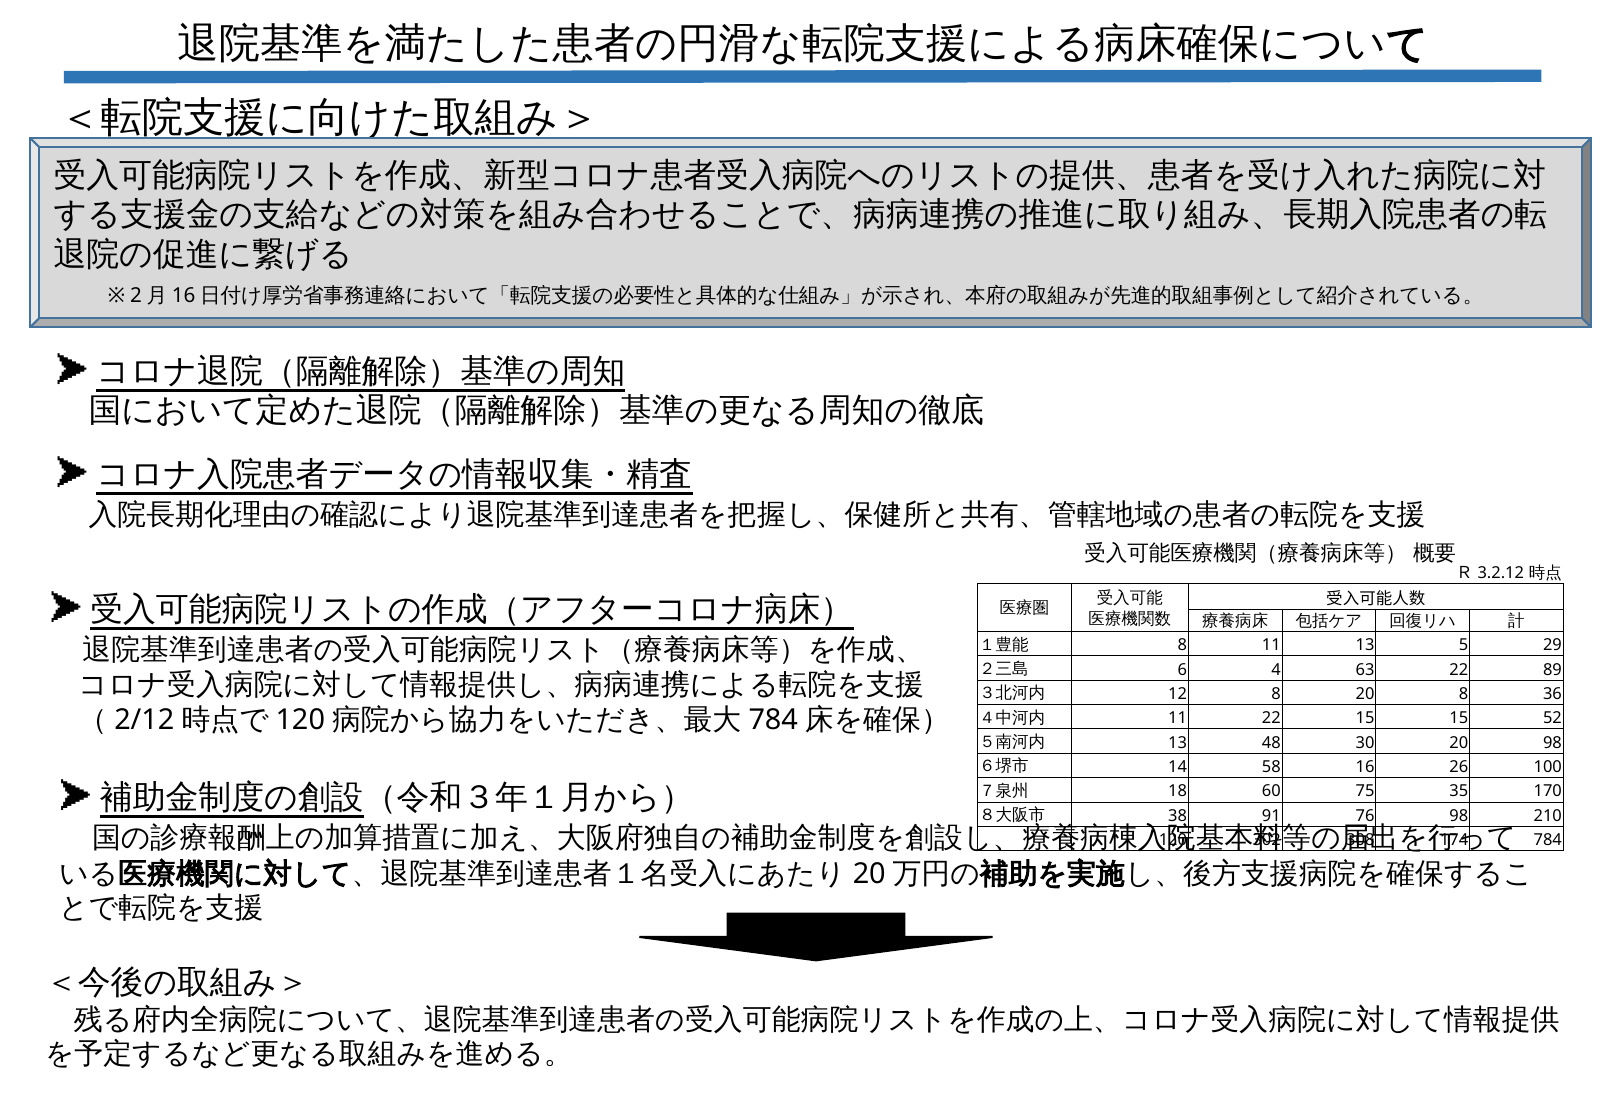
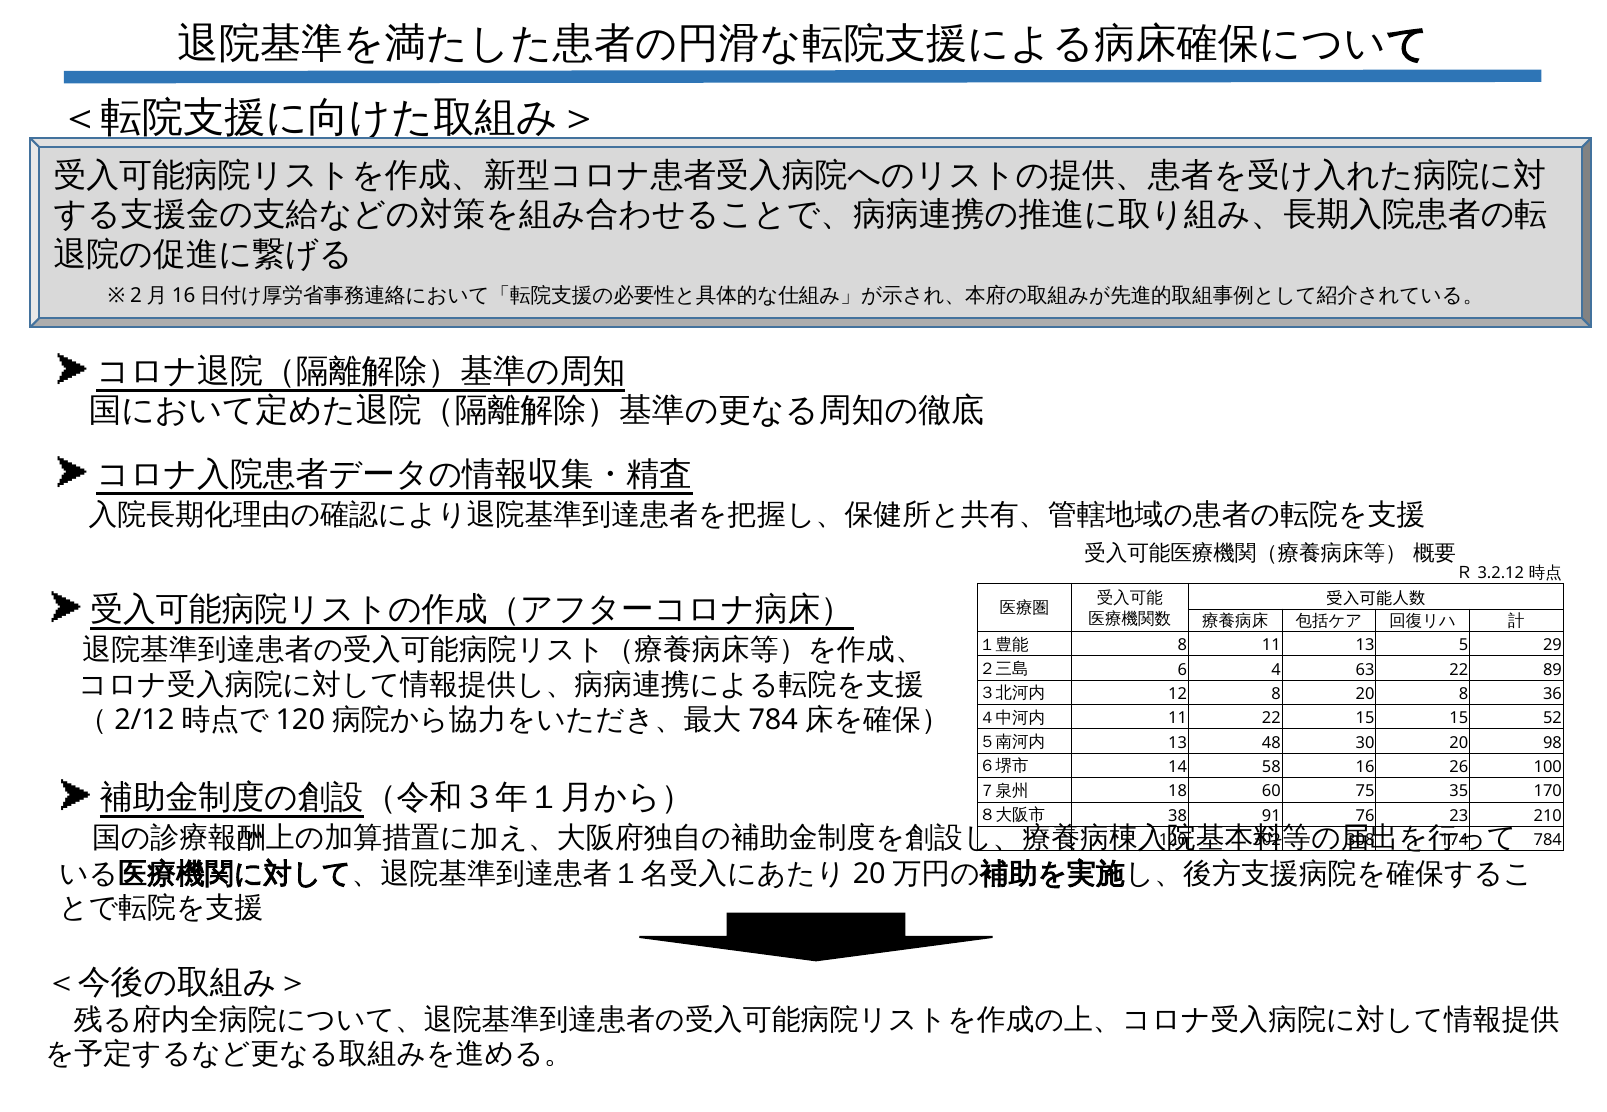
76 98: 98 -> 23 (1459, 816)
